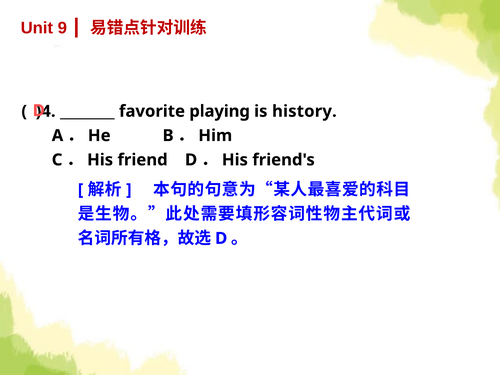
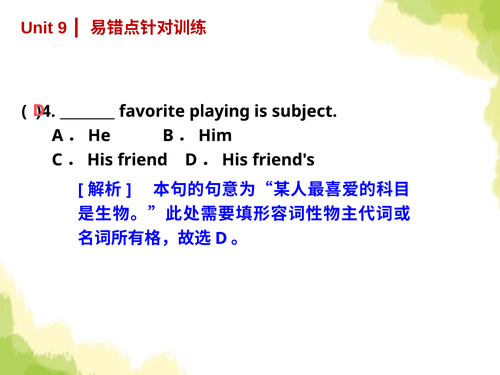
history: history -> subject (304, 111)
